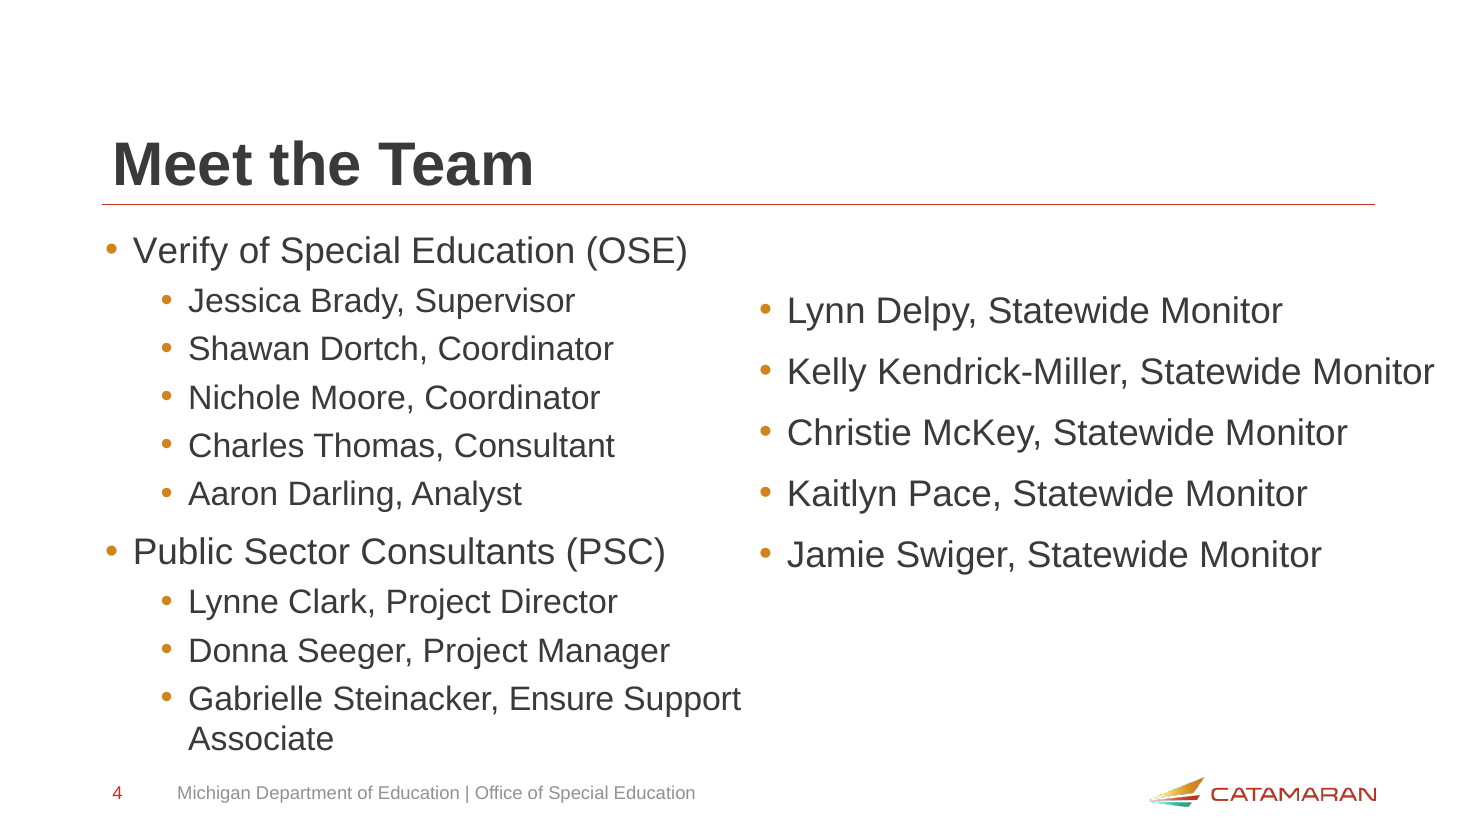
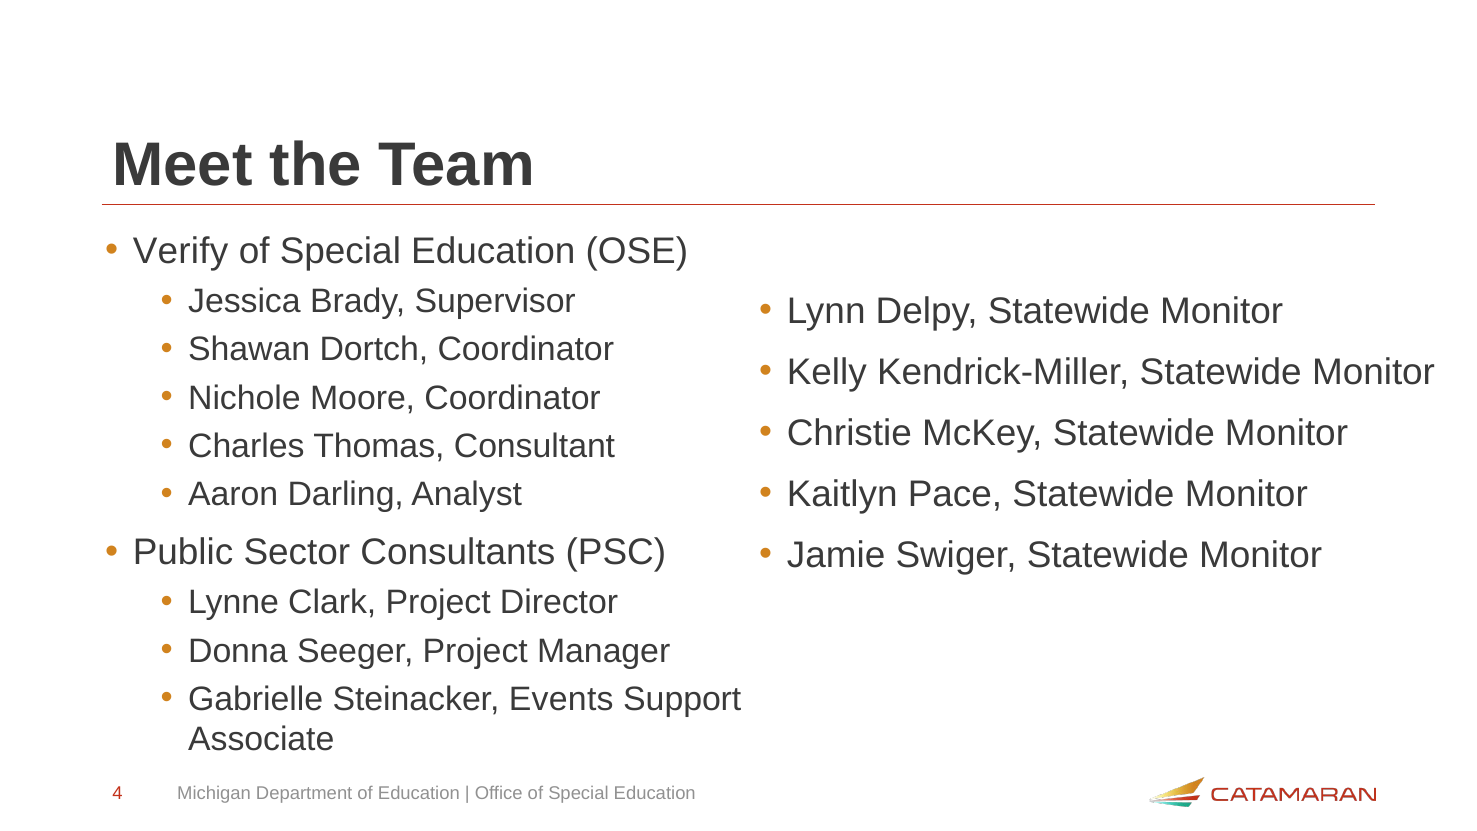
Ensure: Ensure -> Events (561, 699)
